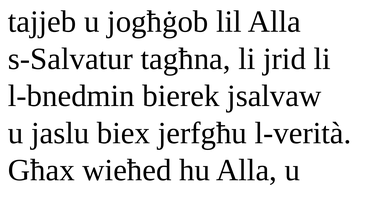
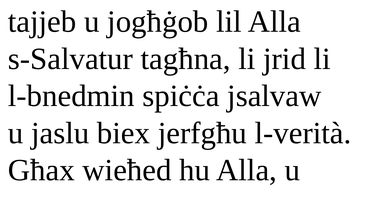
bierek: bierek -> spiċċa (181, 96)
